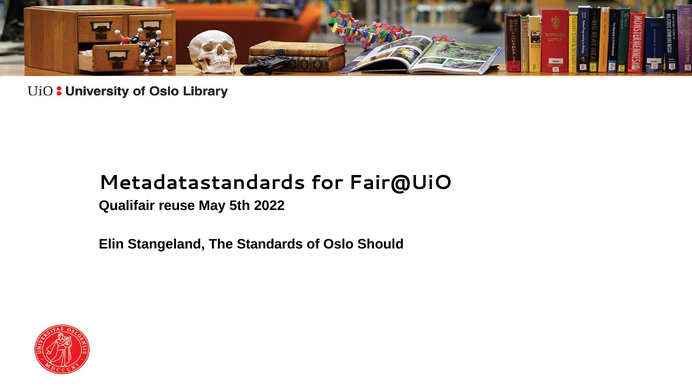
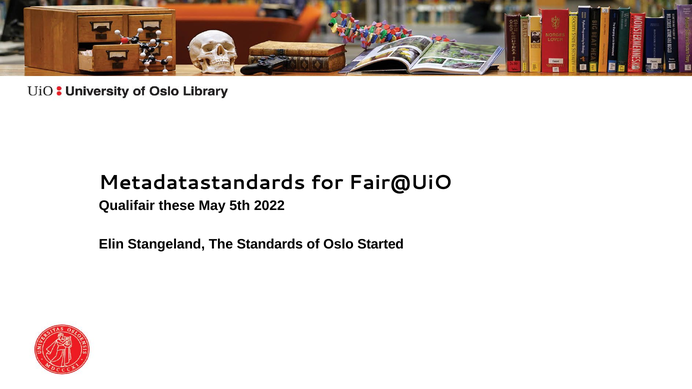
reuse: reuse -> these (177, 206)
Should: Should -> Started (381, 245)
